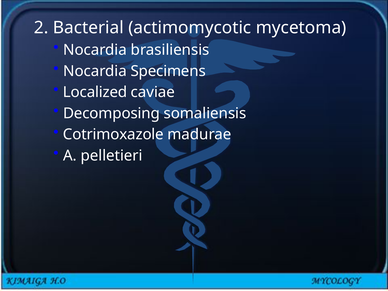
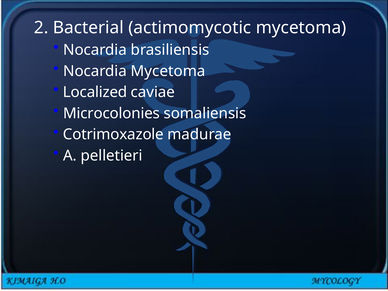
Nocardia Specimens: Specimens -> Mycetoma (168, 71)
Decomposing: Decomposing -> Microcolonies (111, 113)
